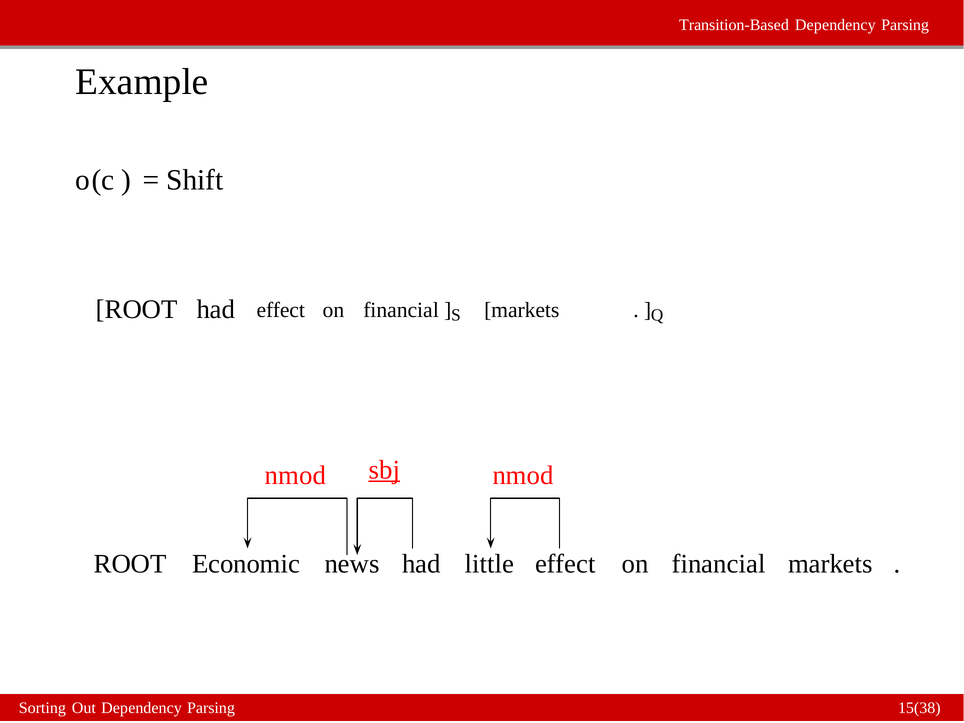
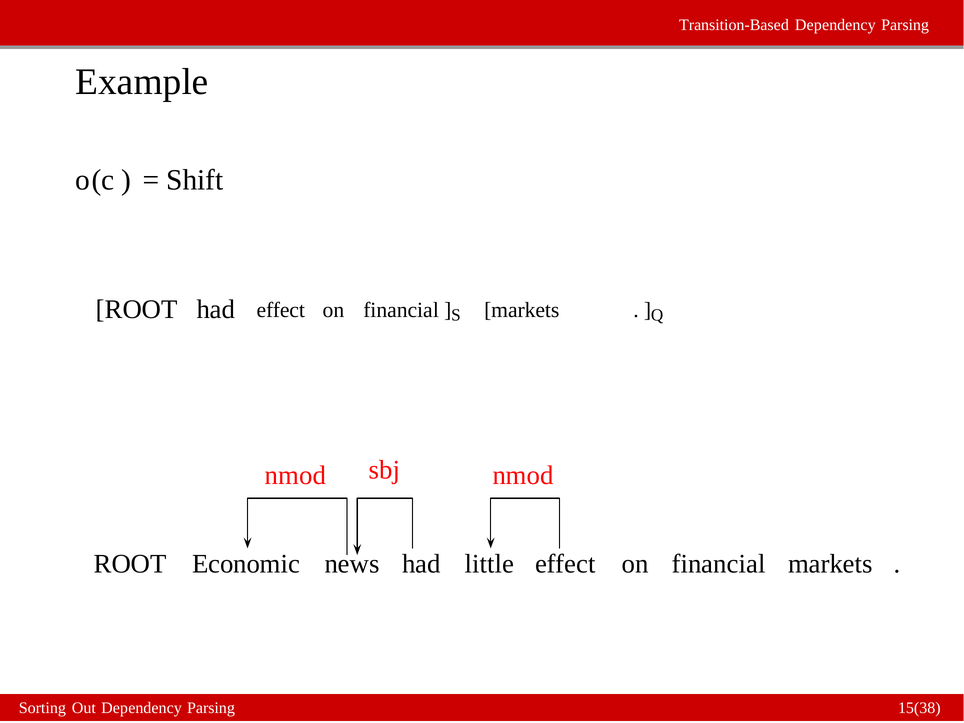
sbj underline: present -> none (384, 470)
